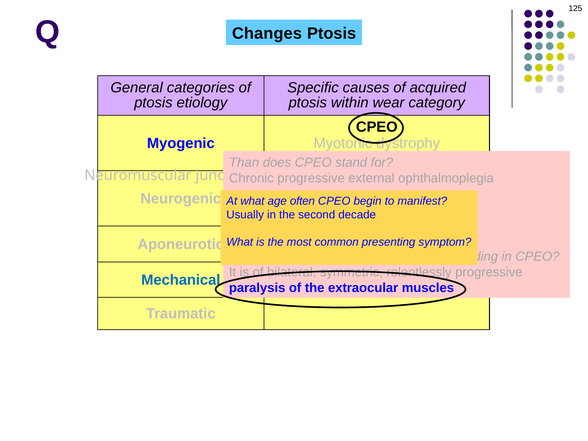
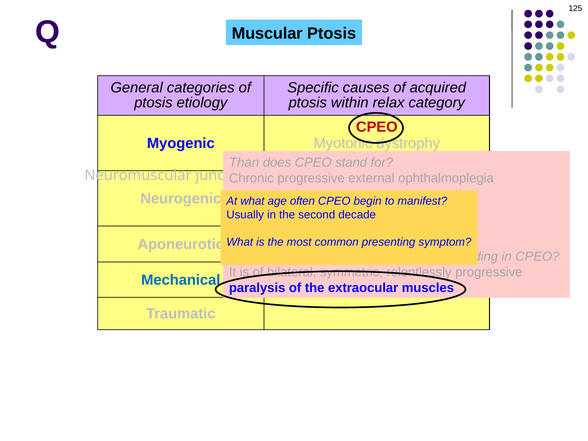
Changes: Changes -> Muscular (267, 33)
wear: wear -> relax (389, 103)
CPEO colour: black -> red (377, 127)
